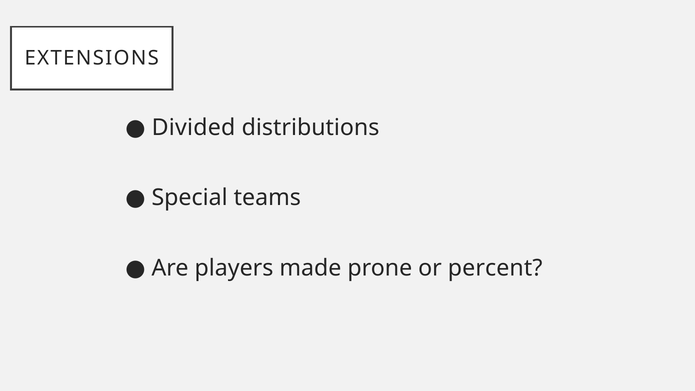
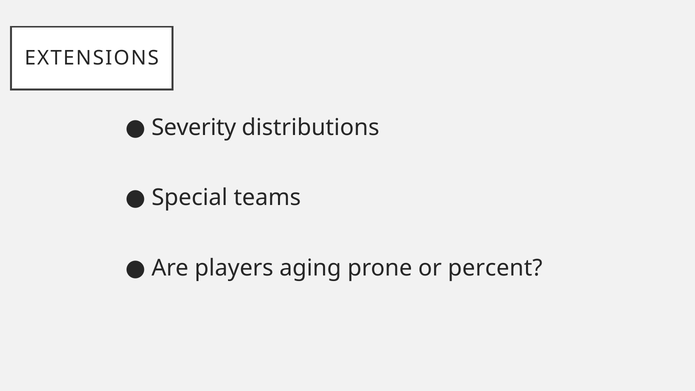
Divided: Divided -> Severity (194, 128)
made: made -> aging (310, 268)
